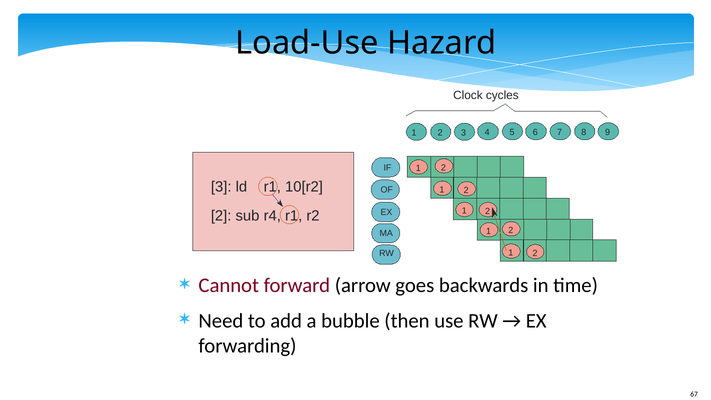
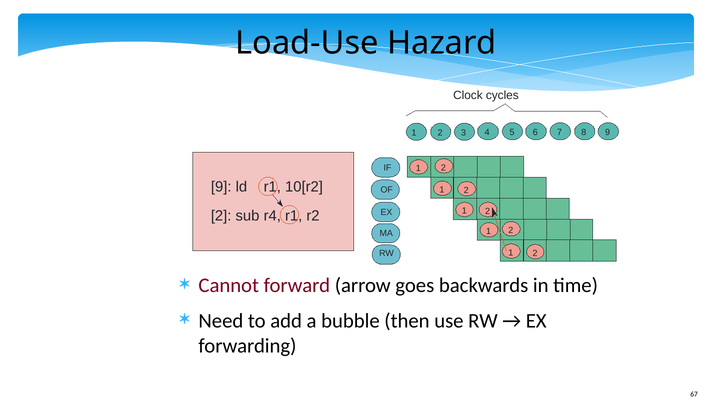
3: 3 -> 9 (221, 187)
